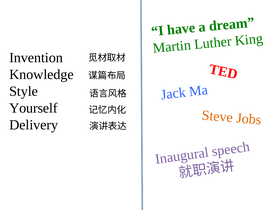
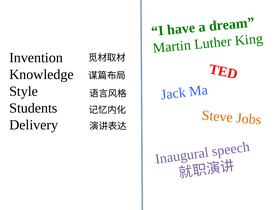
Yourself: Yourself -> Students (33, 108)
